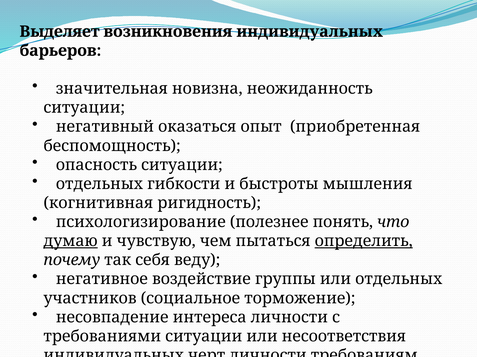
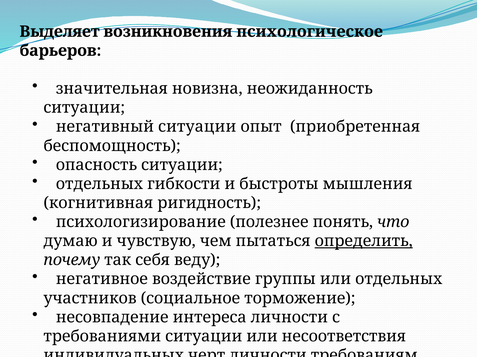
возникновения индивидуальных: индивидуальных -> психологическое (310, 32)
негативный оказаться: оказаться -> ситуации (197, 127)
думаю underline: present -> none (71, 241)
